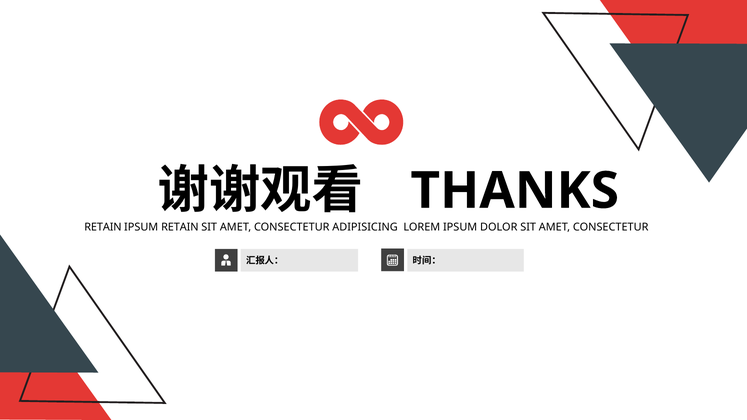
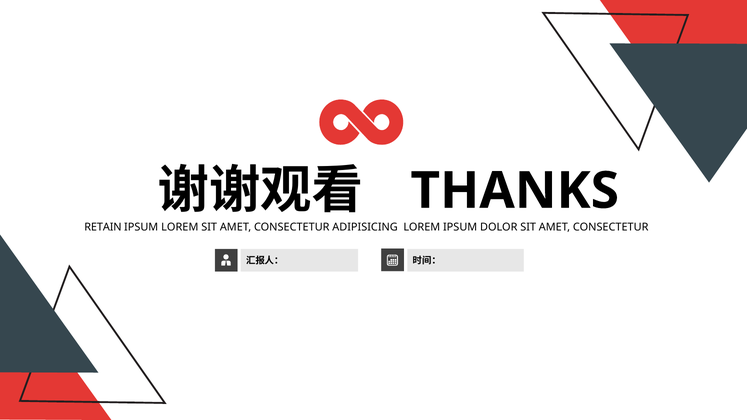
IPSUM RETAIN: RETAIN -> LOREM (180, 227)
